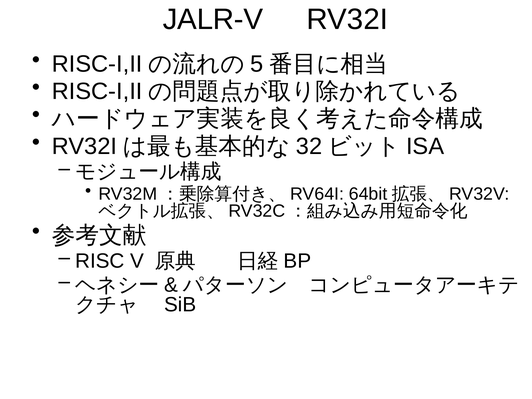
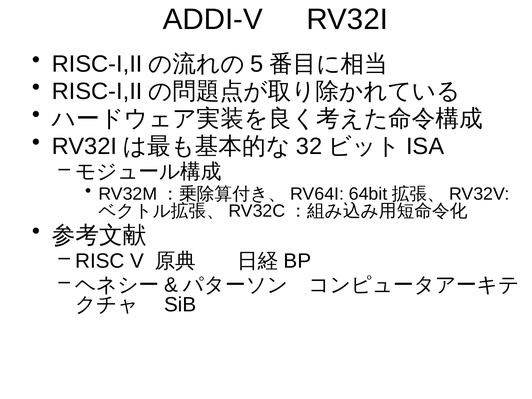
JALR-V: JALR-V -> ADDI-V (213, 20)
